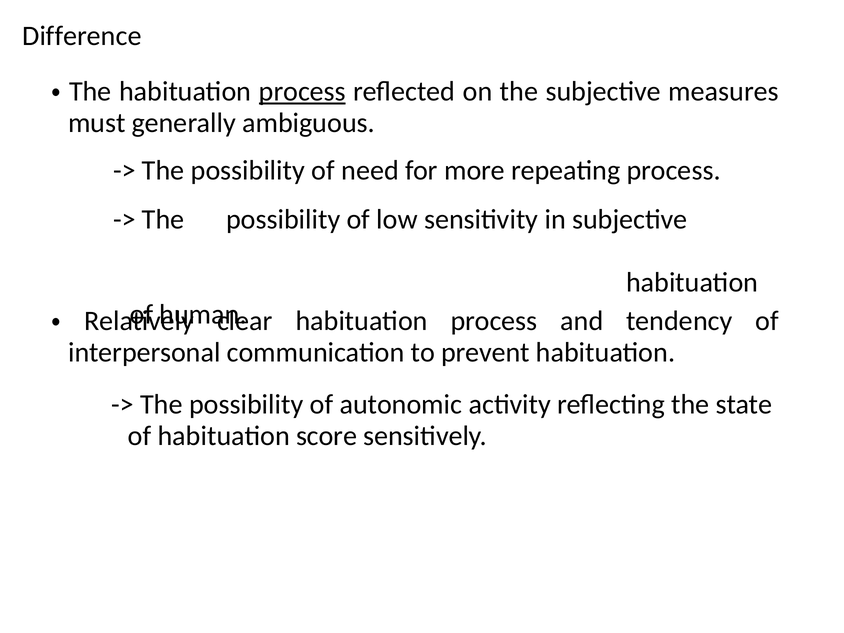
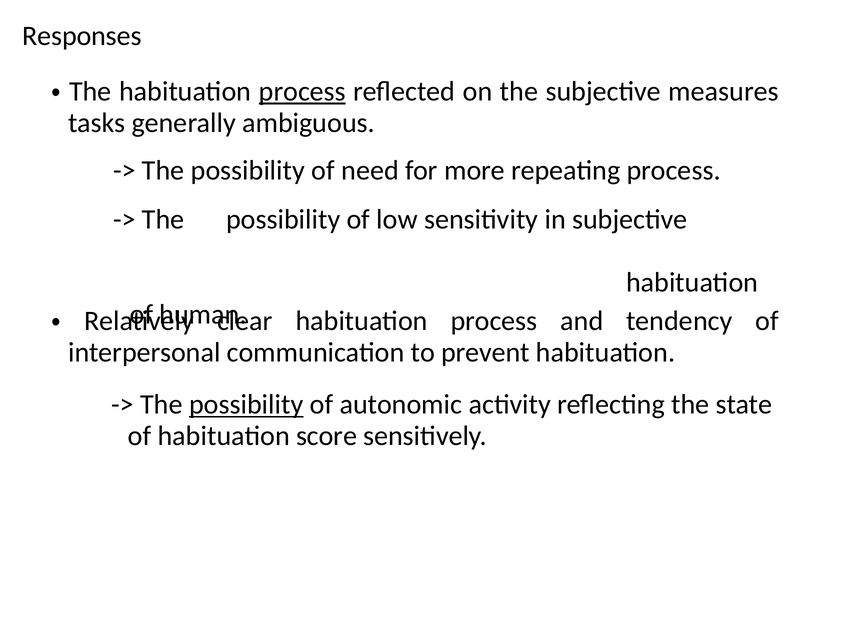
Difference: Difference -> Responses (82, 36)
must: must -> tasks (97, 123)
possibility underline: none -> present (246, 405)
